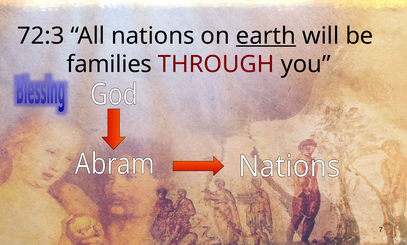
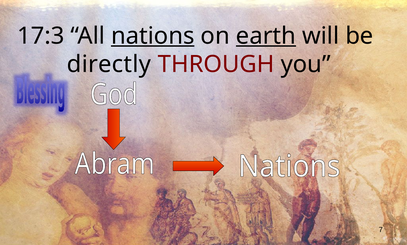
72:3: 72:3 -> 17:3 (41, 36)
nations underline: none -> present (153, 36)
families: families -> directly (109, 64)
